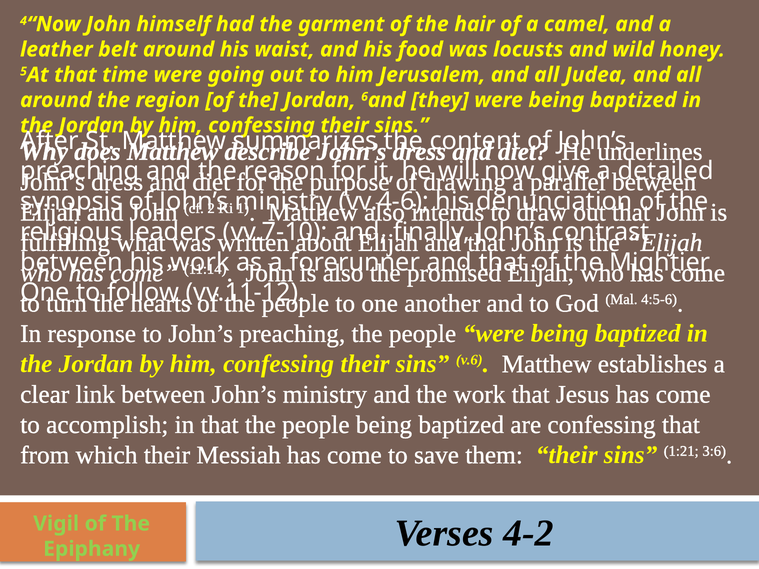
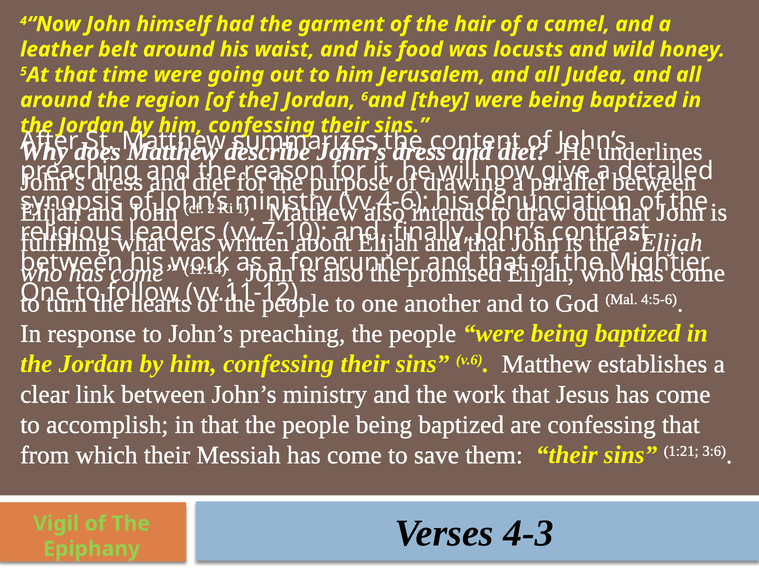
4-2: 4-2 -> 4-3 (529, 533)
